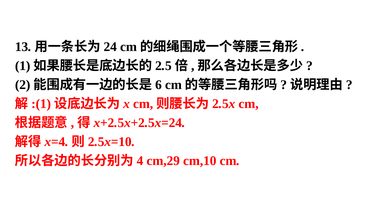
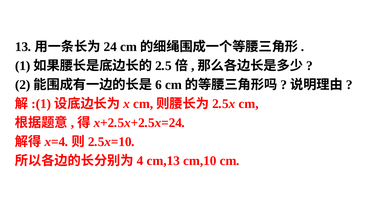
cm,29: cm,29 -> cm,13 (163, 161)
